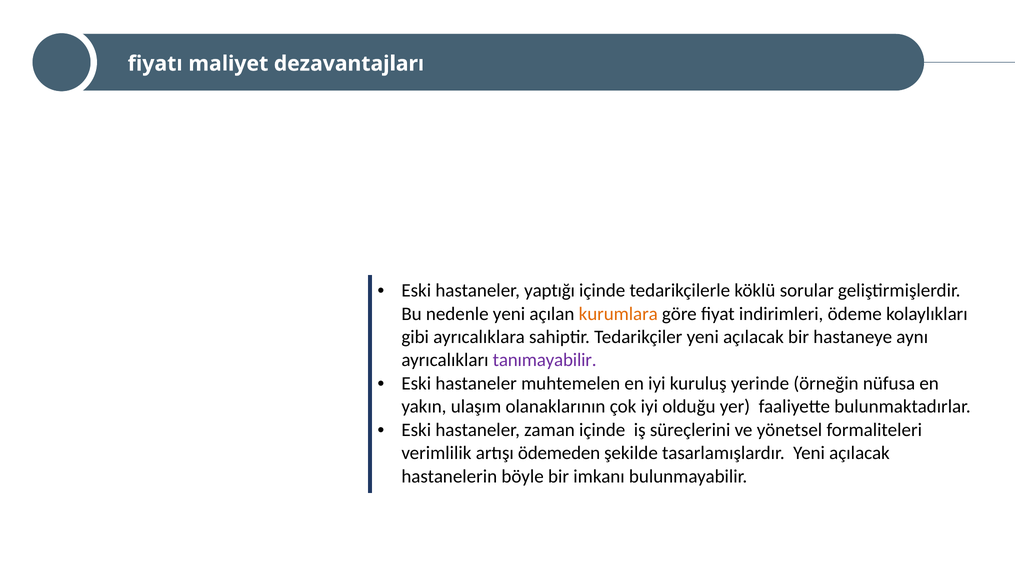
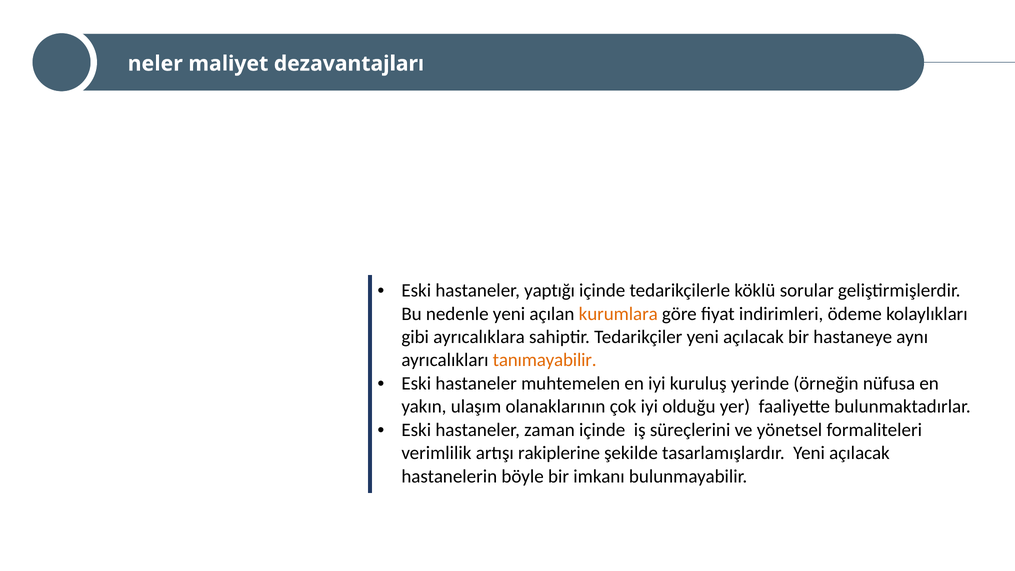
fiyatı: fiyatı -> neler (155, 64)
tanımayabilir colour: purple -> orange (545, 360)
ödemeden: ödemeden -> rakiplerine (559, 453)
